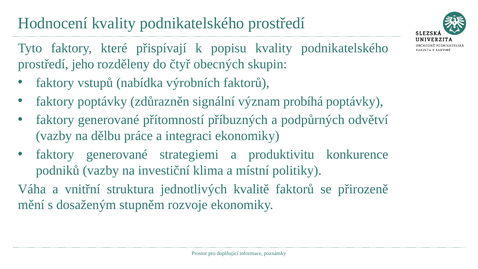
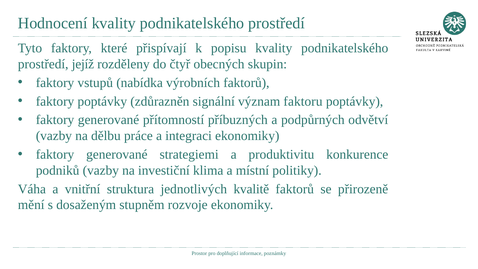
jeho: jeho -> jejíž (83, 64)
probíhá: probíhá -> faktoru (303, 101)
